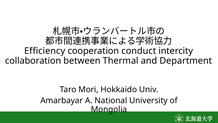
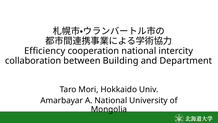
cooperation conduct: conduct -> national (139, 51)
Thermal: Thermal -> Building (121, 61)
